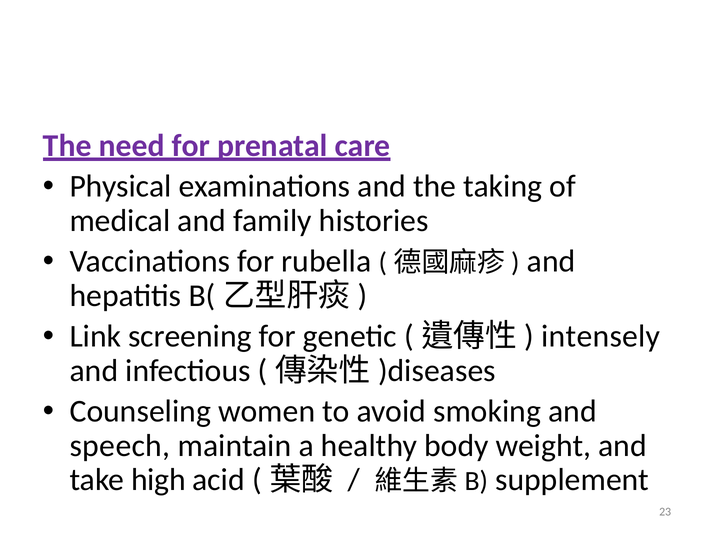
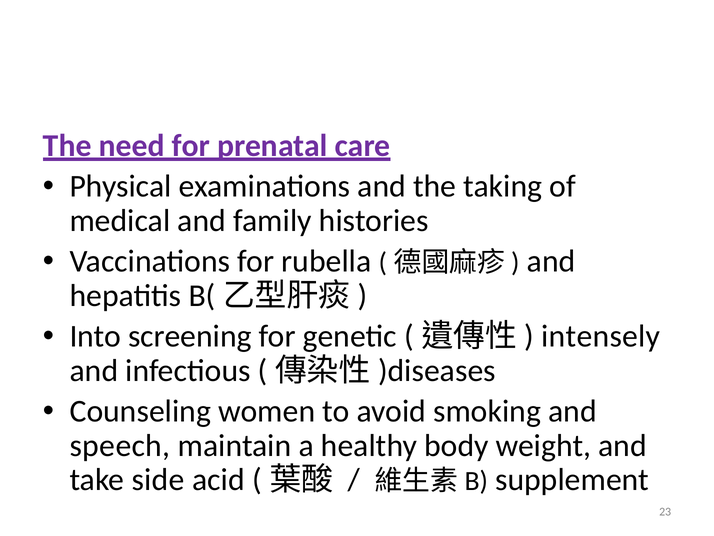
Link: Link -> Into (95, 336)
high: high -> side (158, 480)
